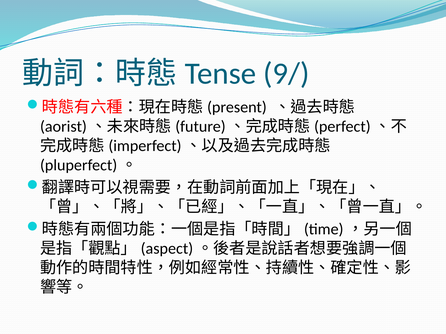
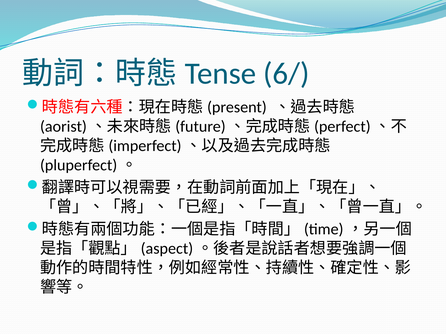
9/: 9/ -> 6/ (286, 74)
